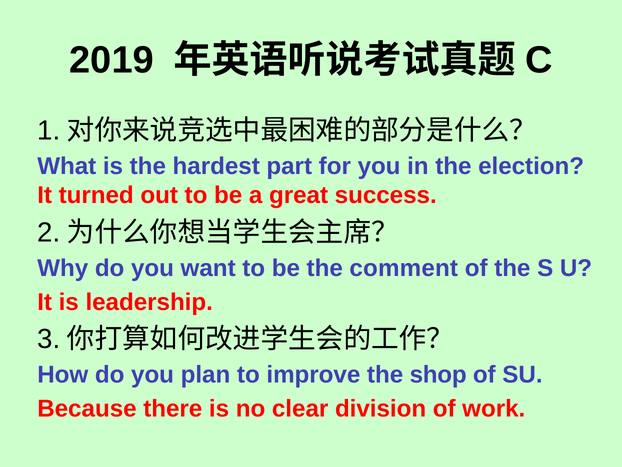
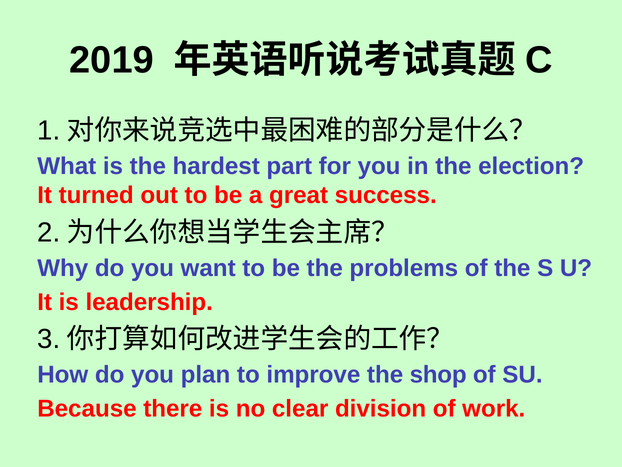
comment: comment -> problems (404, 268)
